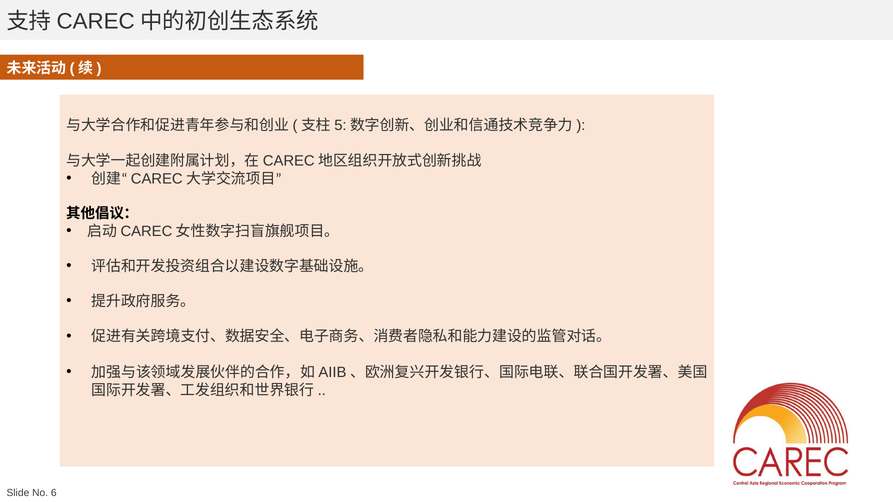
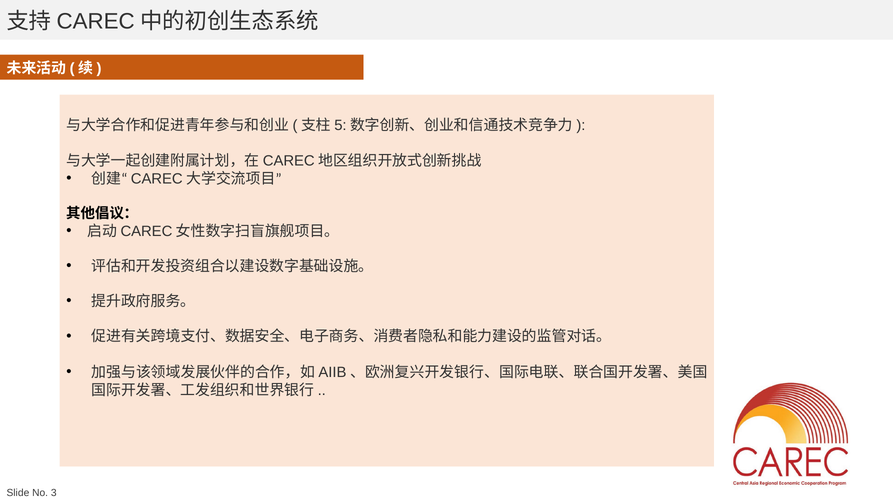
6: 6 -> 3 (54, 493)
